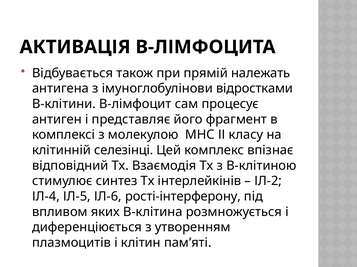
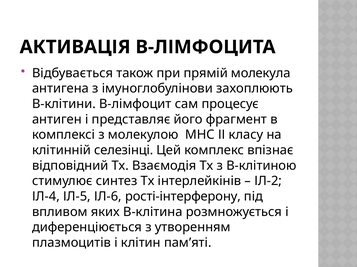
належать: належать -> молекула (261, 73)
відростками: відростками -> захоплюють (254, 89)
